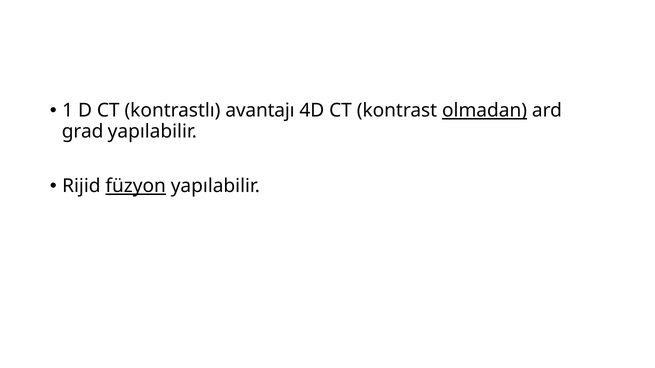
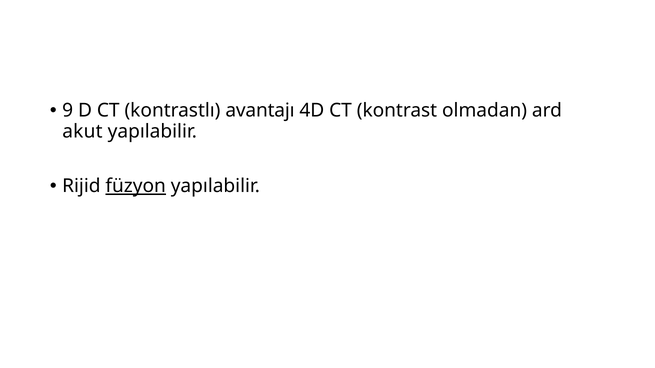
1: 1 -> 9 (68, 111)
olmadan underline: present -> none (485, 111)
grad: grad -> akut (82, 131)
